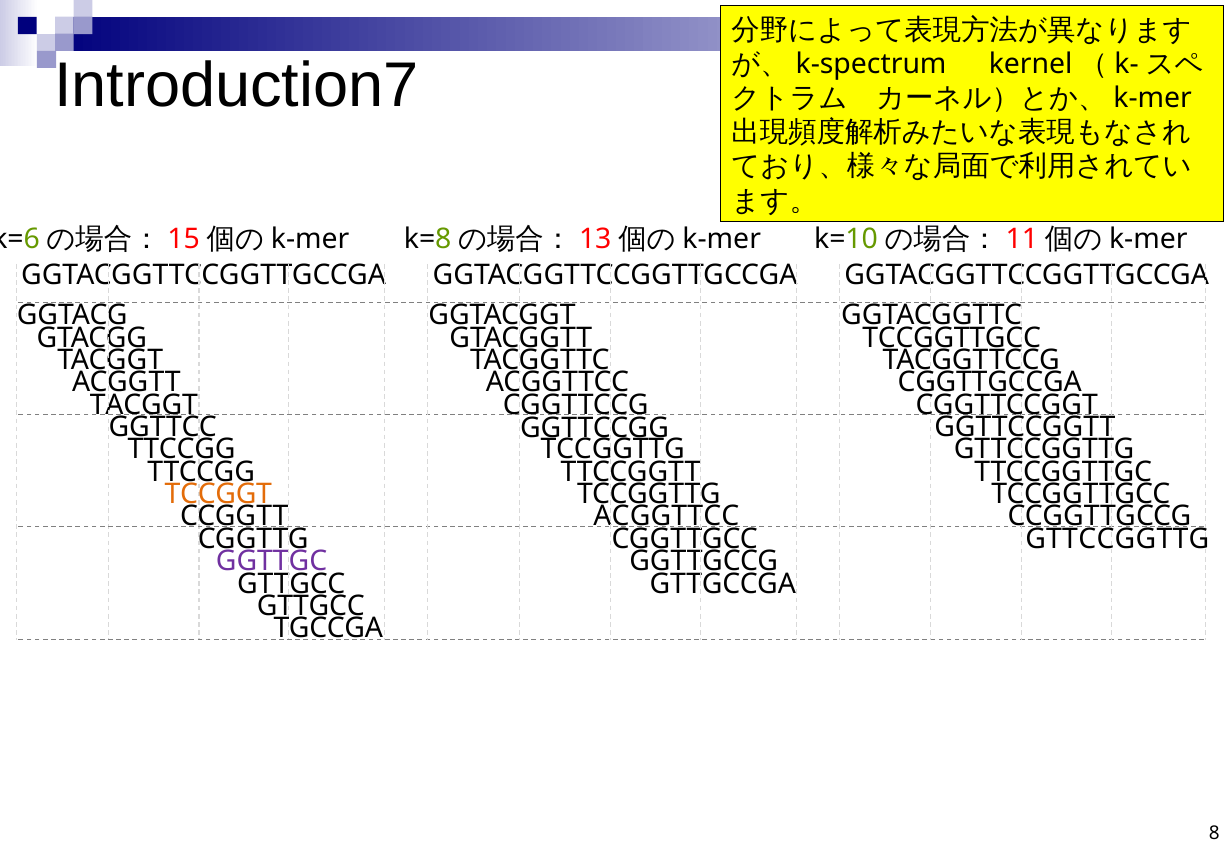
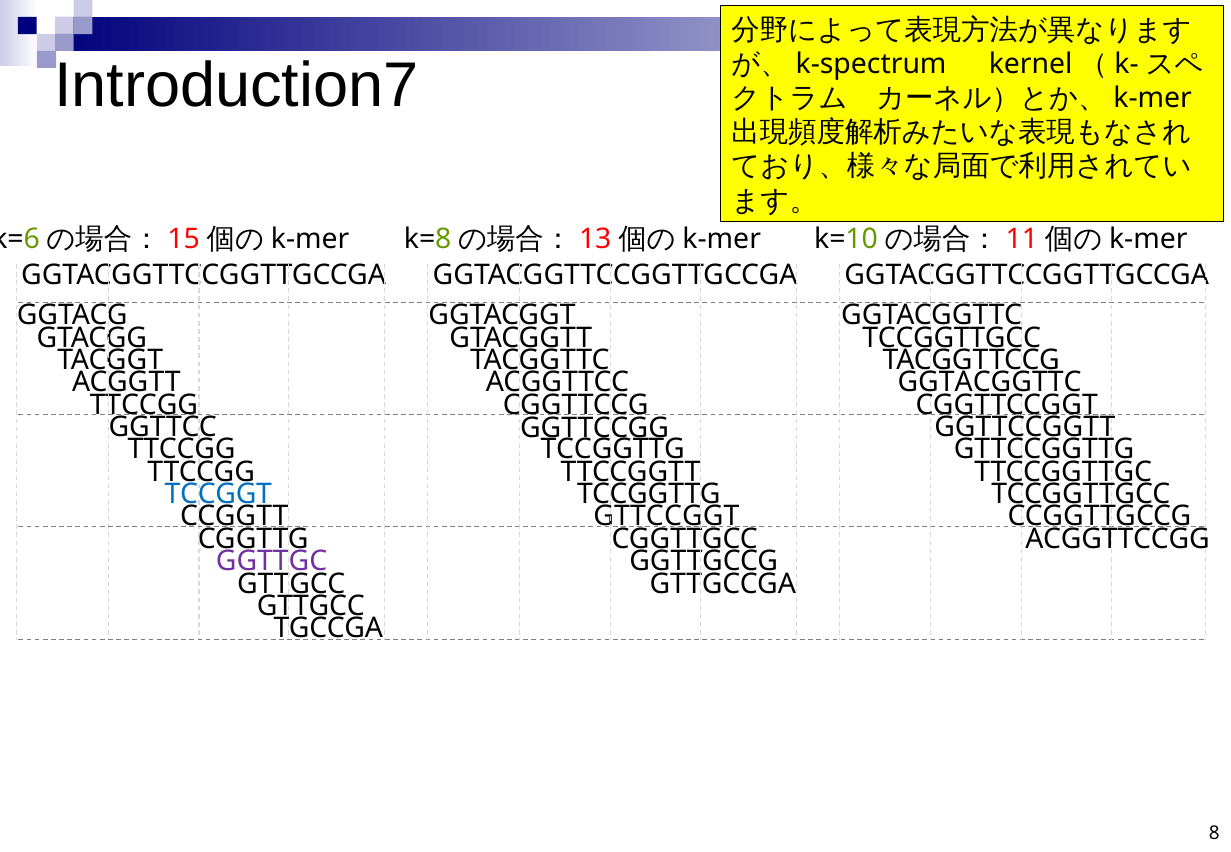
CGGTTGCCGA: CGGTTGCCGA -> GGTACGGTTC (990, 382)
TACGGT: TACGGT -> TTCCGG (144, 405)
TCCGGT colour: orange -> blue (218, 494)
ACGGTTCC: ACGGTTCC -> GTTCCGGT (666, 517)
GTTCCGGTTG: GTTCCGGTTG -> ACGGTTCCGG (1118, 539)
